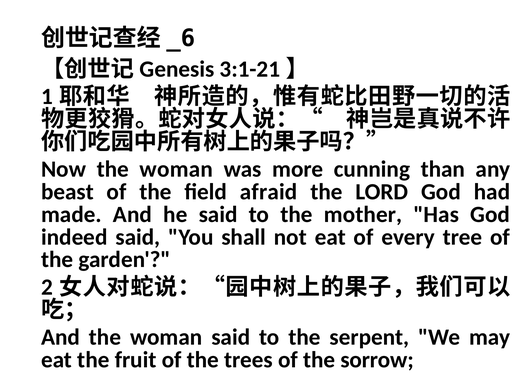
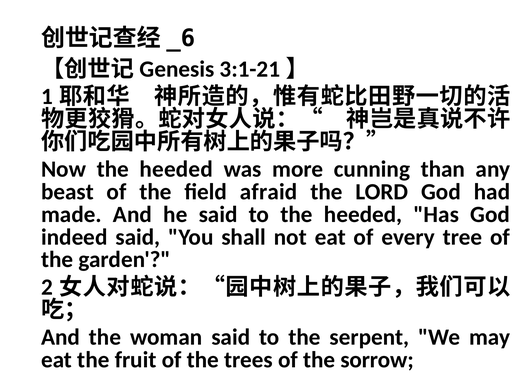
Now the woman: woman -> heeded (176, 169)
to the mother: mother -> heeded (363, 214)
